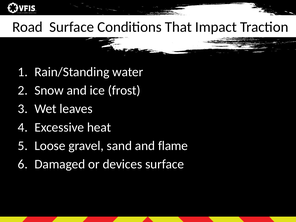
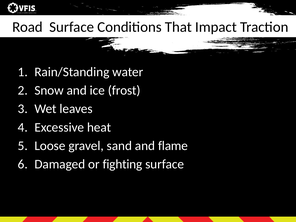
devices: devices -> fighting (122, 164)
